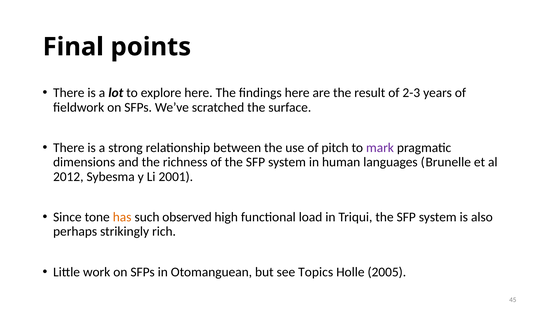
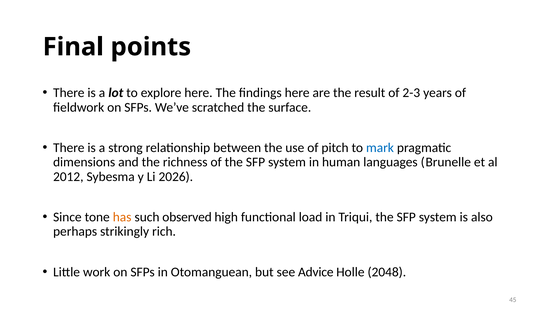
mark colour: purple -> blue (380, 148)
2001: 2001 -> 2026 (176, 177)
Topics: Topics -> Advice (316, 272)
2005: 2005 -> 2048 (387, 272)
